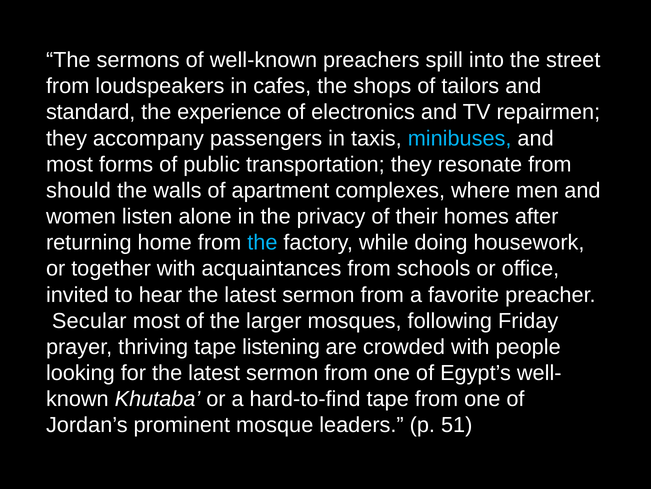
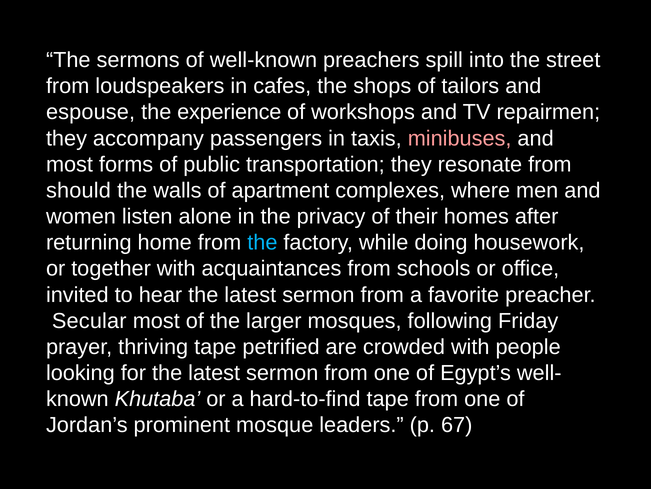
standard: standard -> espouse (91, 112)
electronics: electronics -> workshops (363, 112)
minibuses colour: light blue -> pink (460, 138)
listening: listening -> petrified (281, 346)
51: 51 -> 67 (457, 425)
